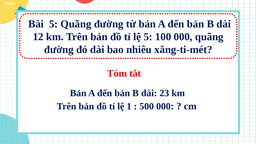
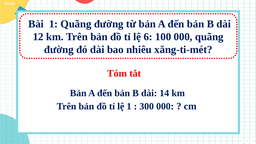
Bài 5: 5 -> 1 (53, 24)
lệ 5: 5 -> 6 (148, 37)
23: 23 -> 14 (164, 93)
500: 500 -> 300 (147, 106)
